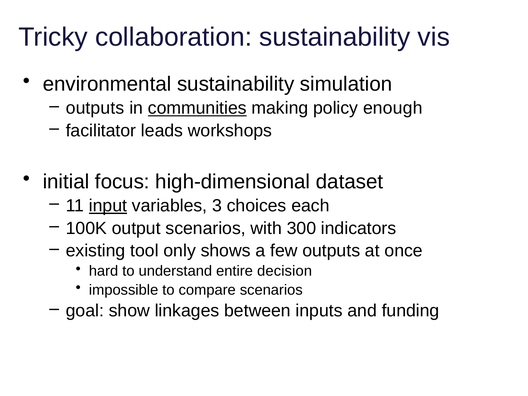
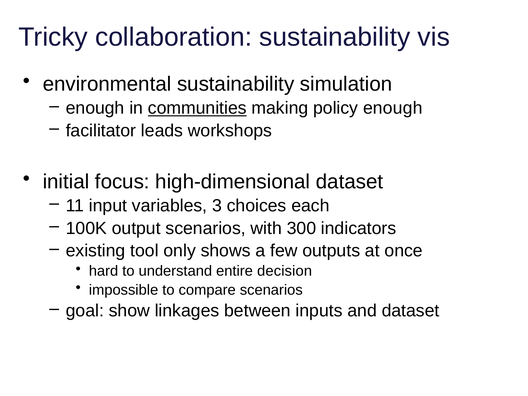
outputs: outputs -> enough (95, 108)
input underline: present -> none (108, 206)
and funding: funding -> dataset (411, 311)
